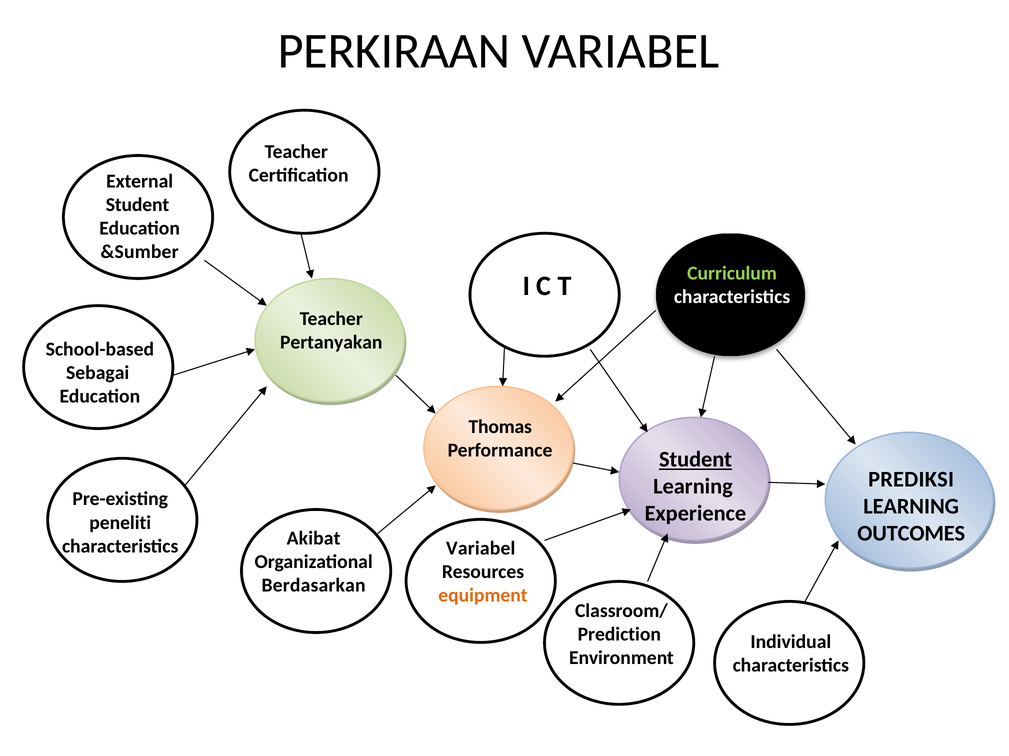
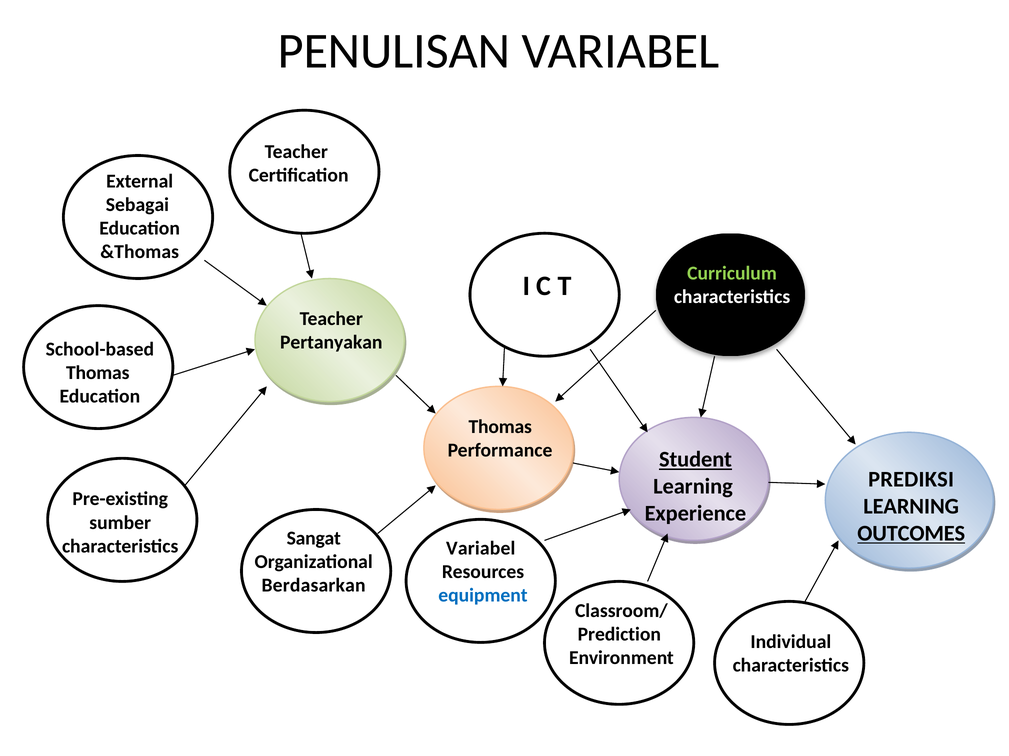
PERKIRAAN: PERKIRAAN -> PENULISAN (394, 51)
Student: Student -> Sebagai (137, 205)
&Sumber: &Sumber -> &Thomas (140, 252)
Sebagai: Sebagai -> Thomas (98, 373)
peneliti: peneliti -> sumber (120, 523)
OUTCOMES underline: none -> present (911, 534)
Akibat: Akibat -> Sangat (314, 539)
equipment colour: orange -> blue (483, 596)
